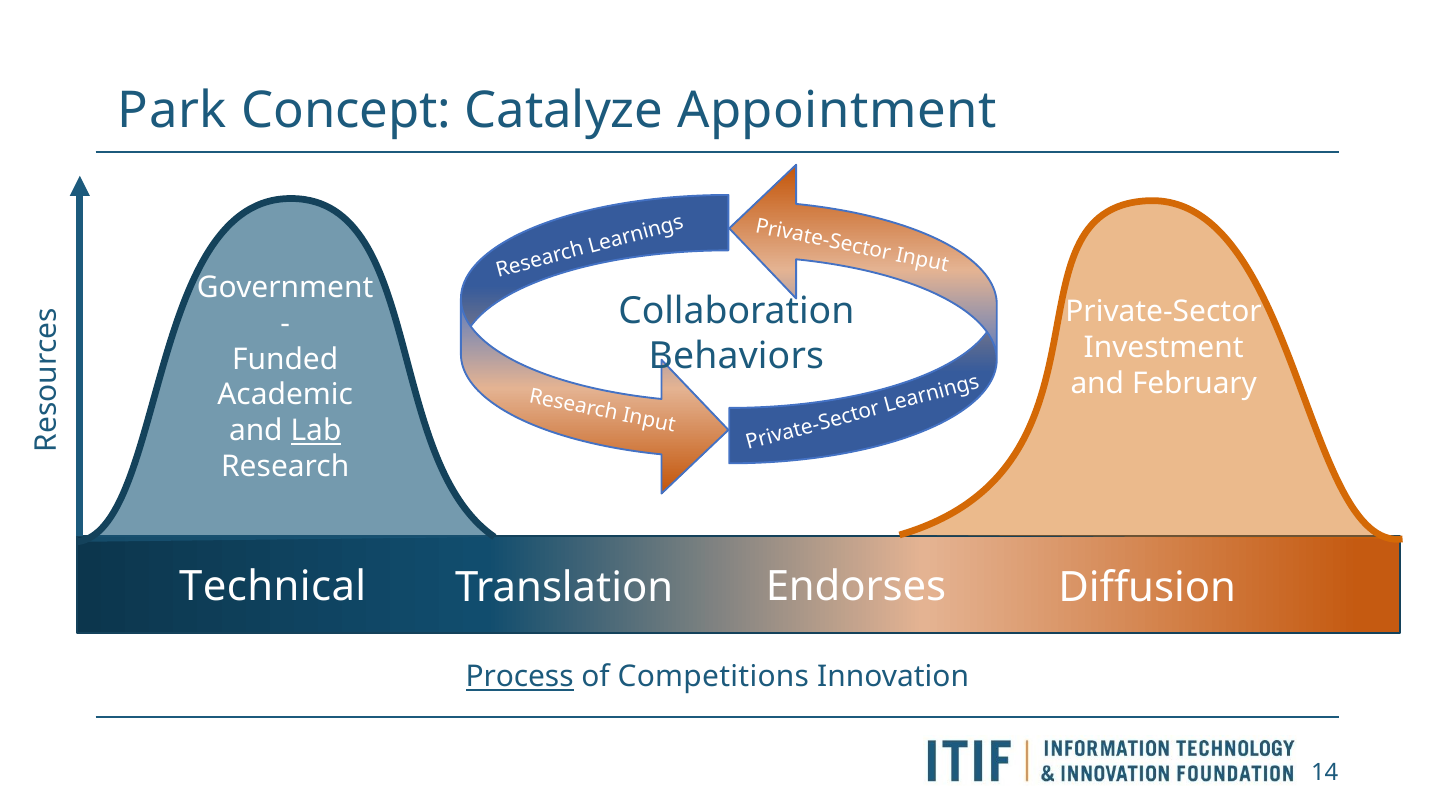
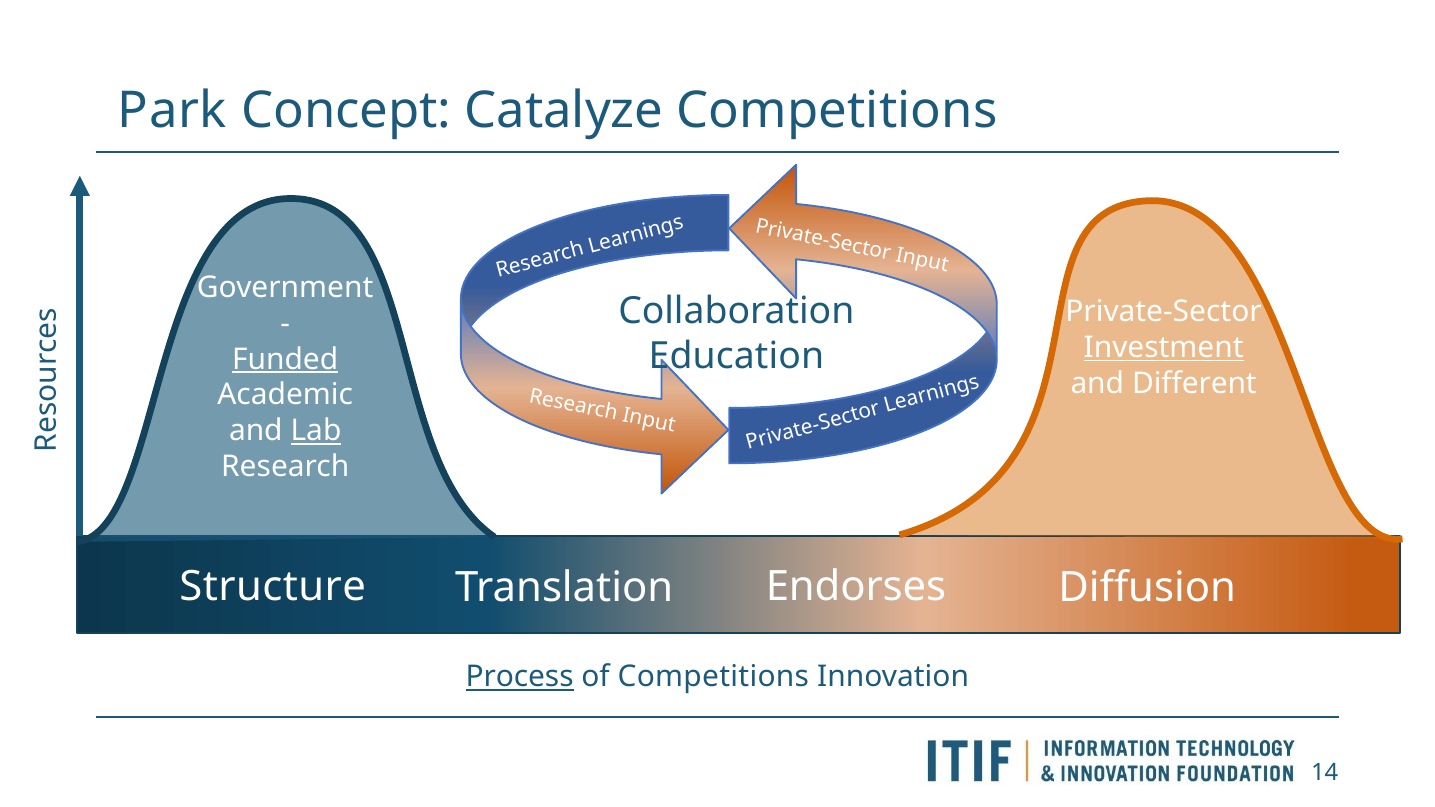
Catalyze Appointment: Appointment -> Competitions (837, 111)
Investment underline: none -> present (1164, 348)
Behaviors: Behaviors -> Education (736, 356)
Funded underline: none -> present (285, 359)
February: February -> Different (1194, 384)
Technical: Technical -> Structure (273, 587)
